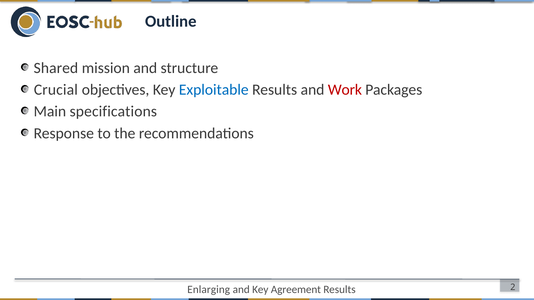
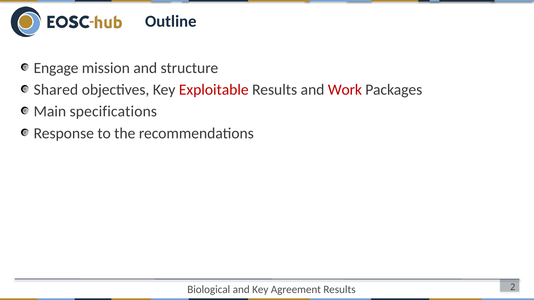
Shared: Shared -> Engage (56, 68)
Crucial: Crucial -> Shared (56, 90)
Exploitable colour: blue -> red (214, 90)
Enlarging: Enlarging -> Biological (209, 290)
